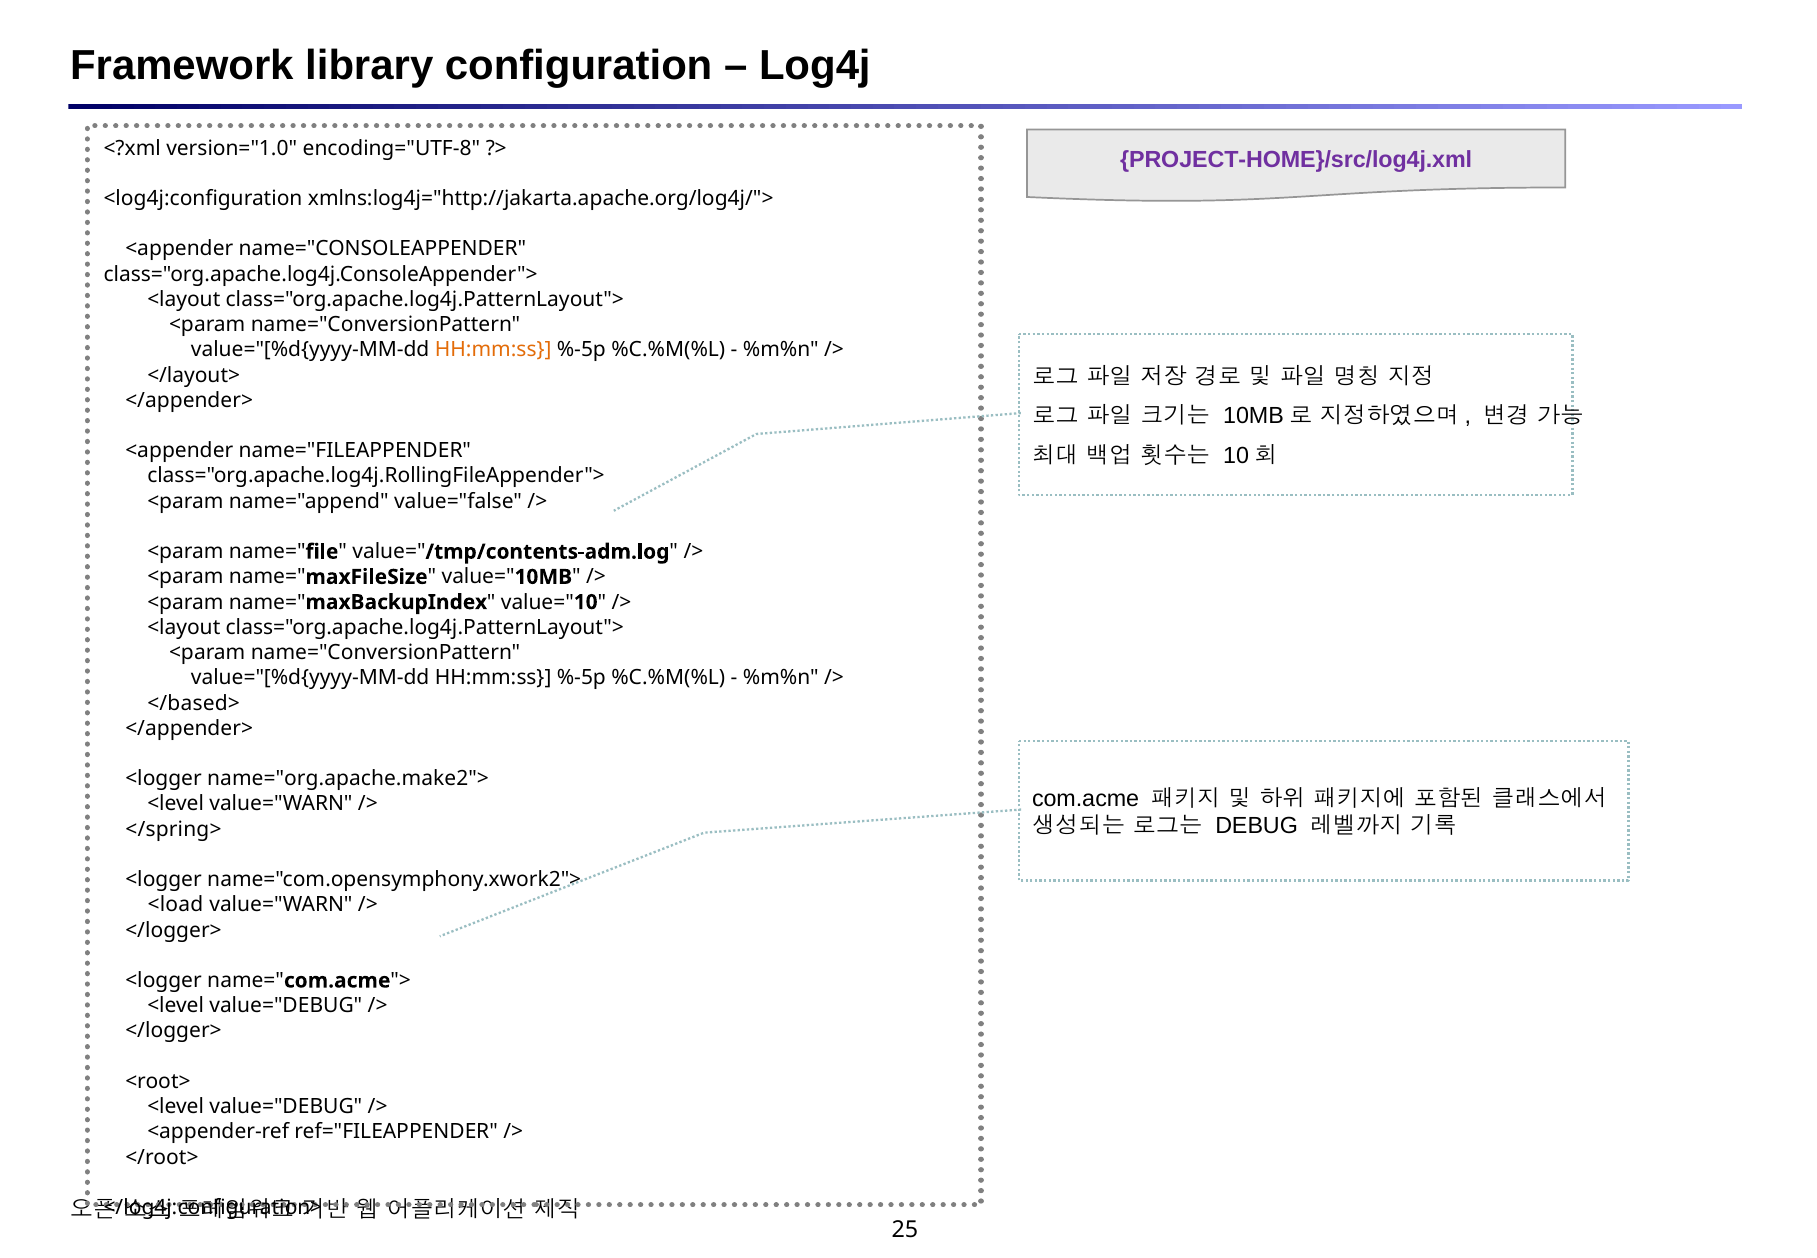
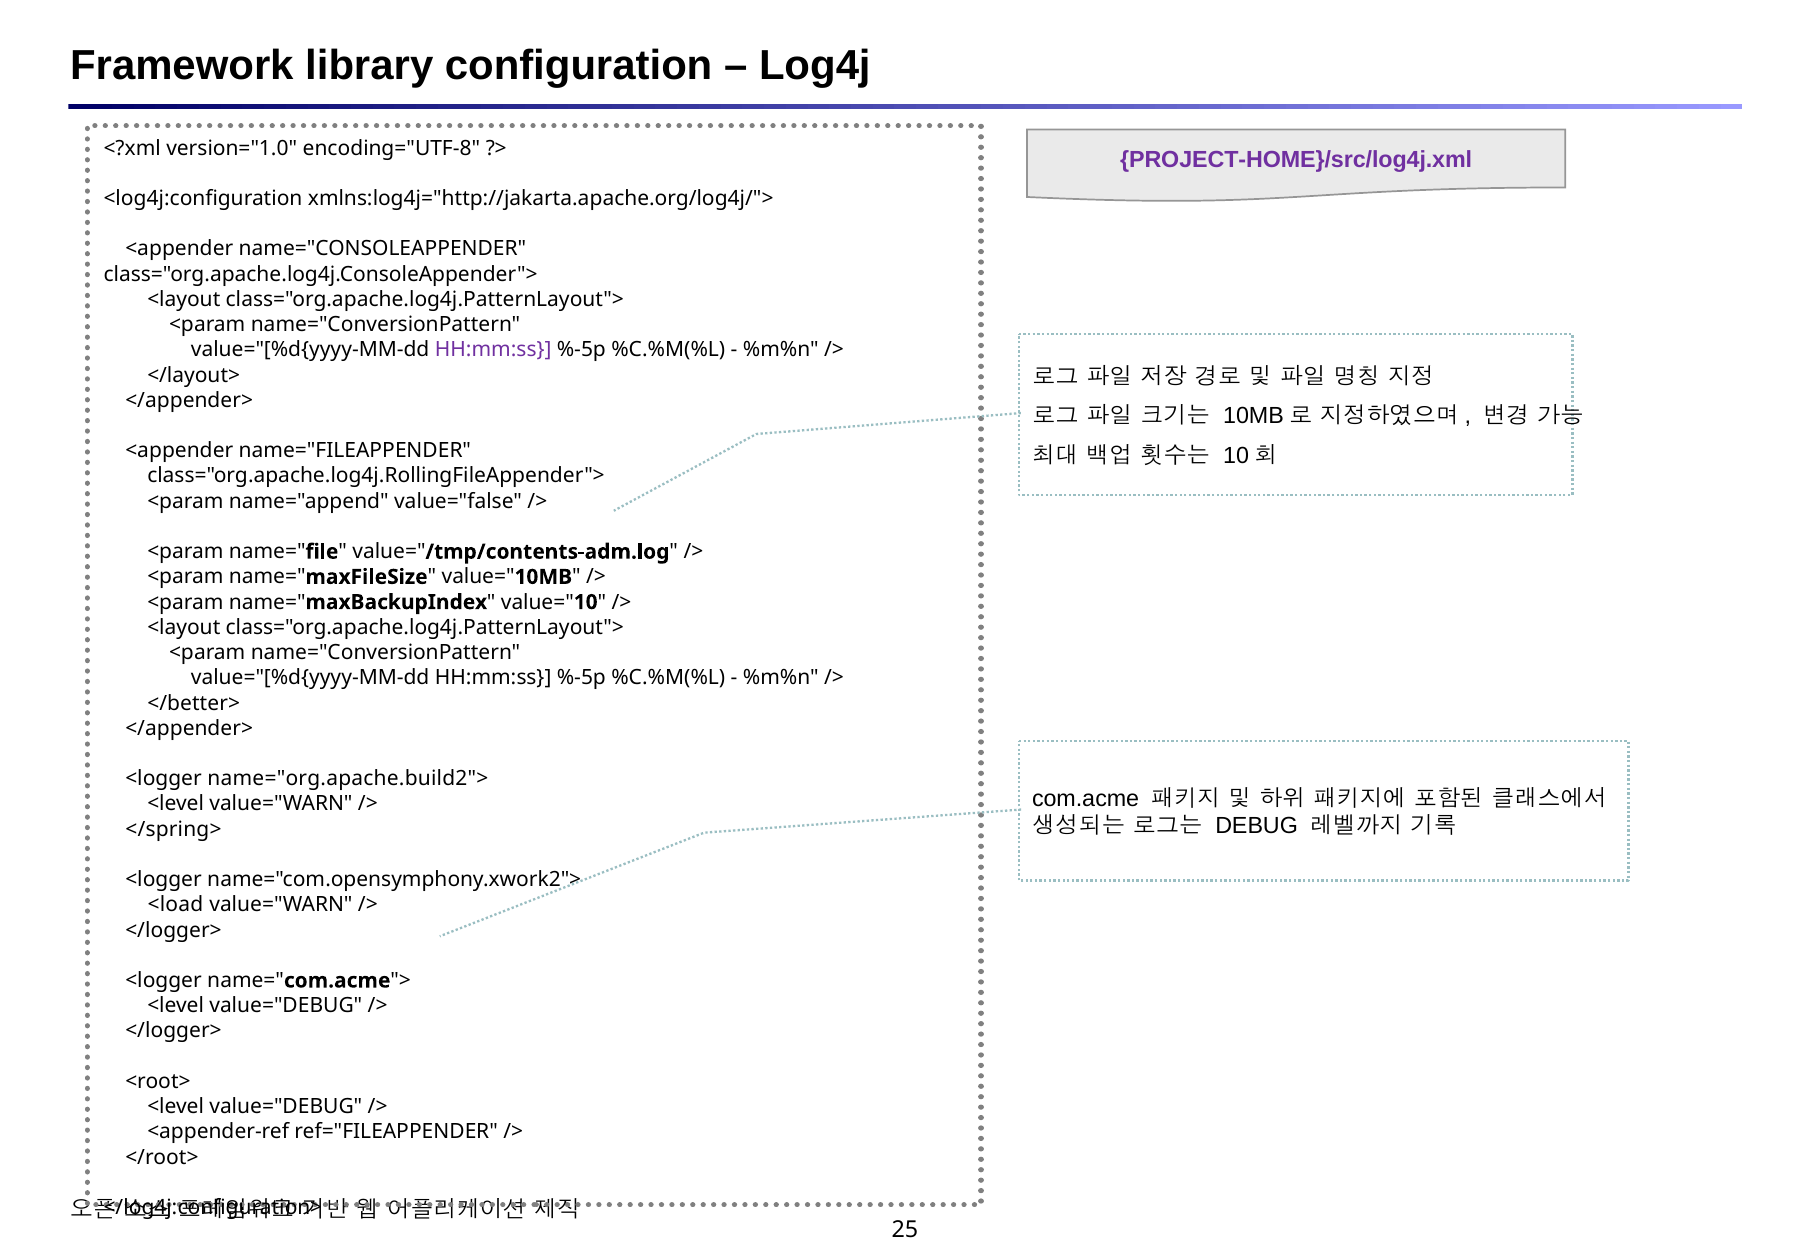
HH:mm:ss colour: orange -> purple (493, 350)
</based>: </based> -> </better> (194, 703)
name="org.apache.make2">: name="org.apache.make2"> -> name="org.apache.build2"> (348, 779)
